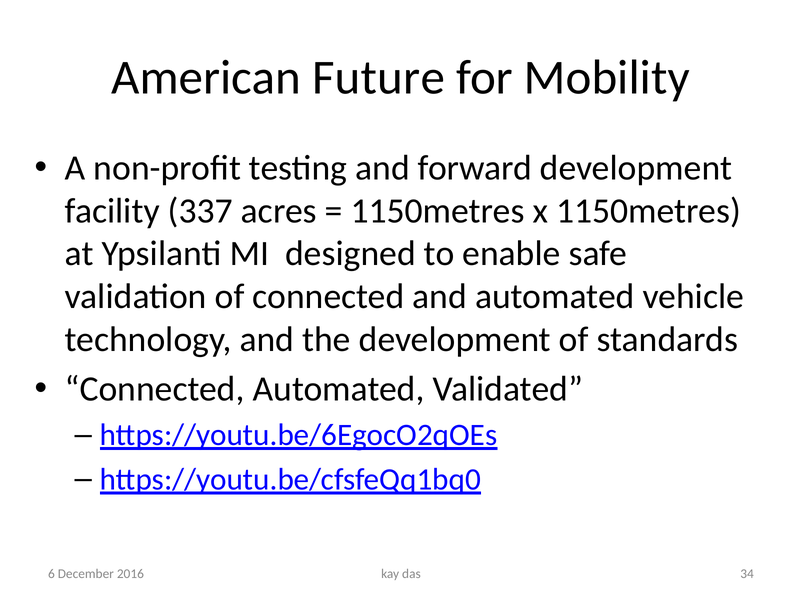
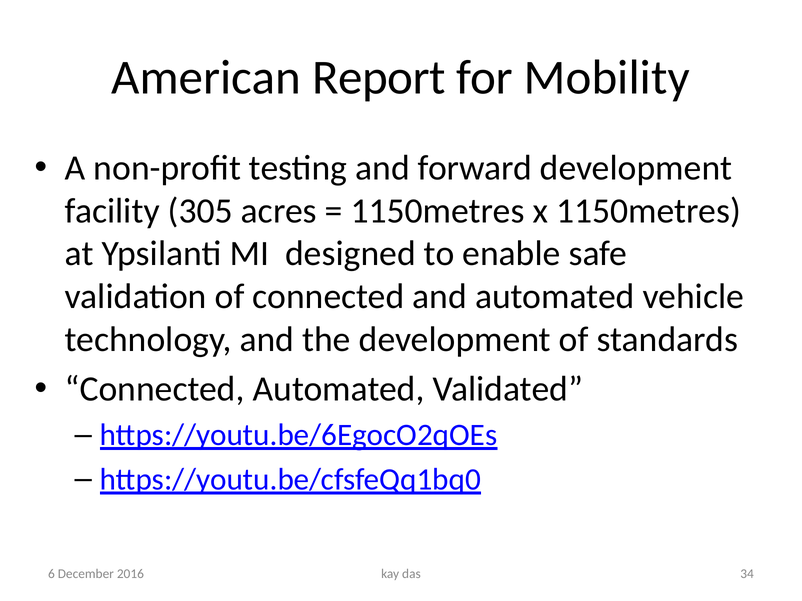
Future: Future -> Report (379, 78)
337: 337 -> 305 (200, 211)
